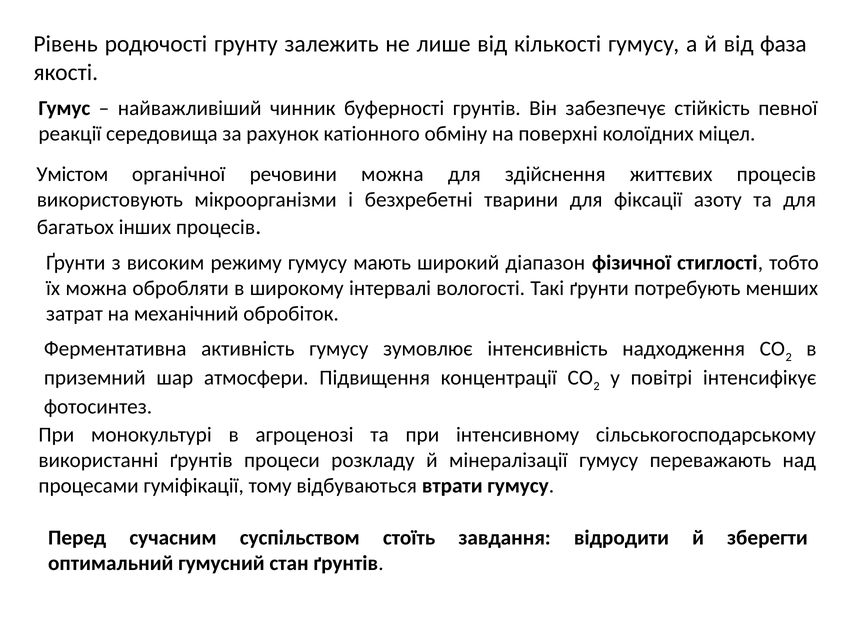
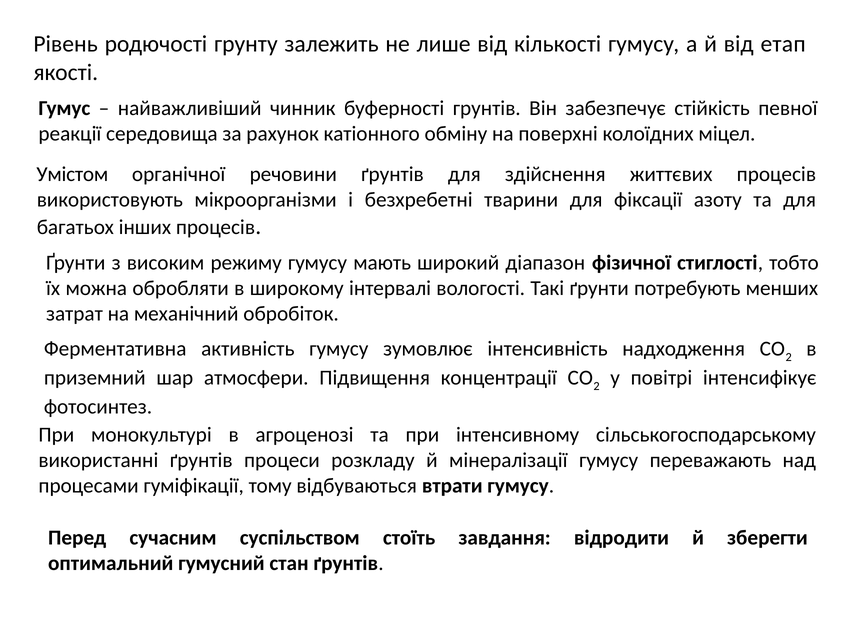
фаза: фаза -> етап (783, 44)
речовини можна: можна -> ґрунтів (392, 174)
